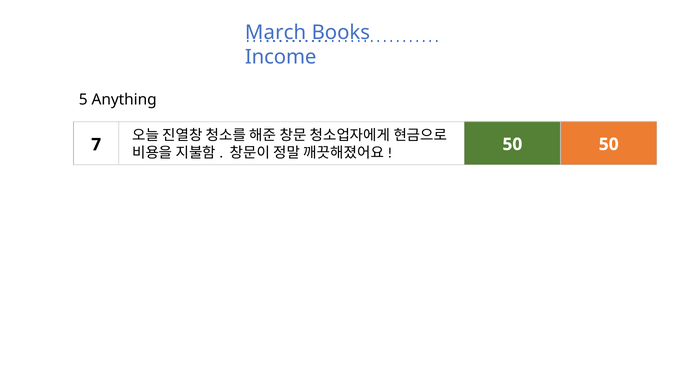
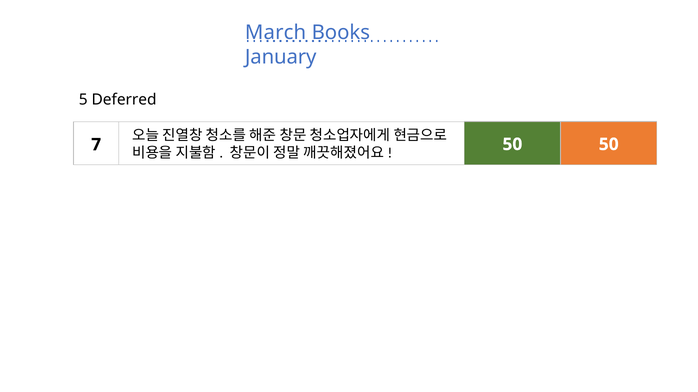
Income: Income -> January (281, 57)
Anything: Anything -> Deferred (124, 100)
